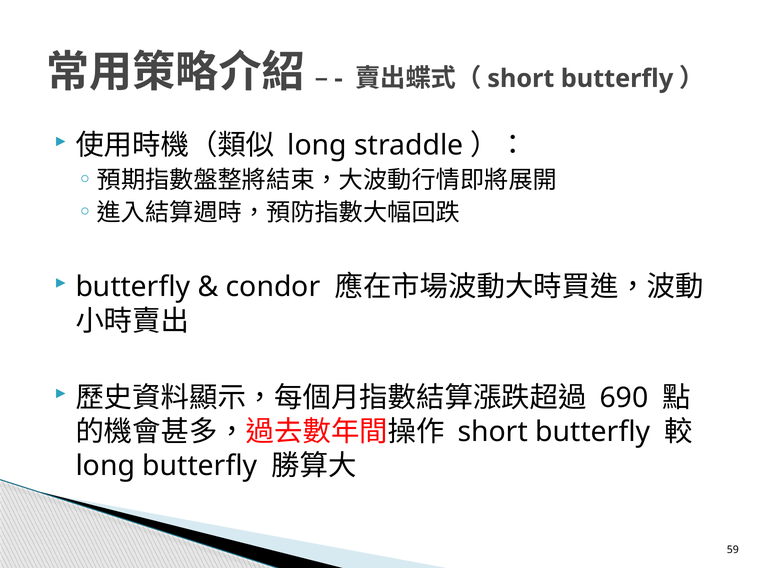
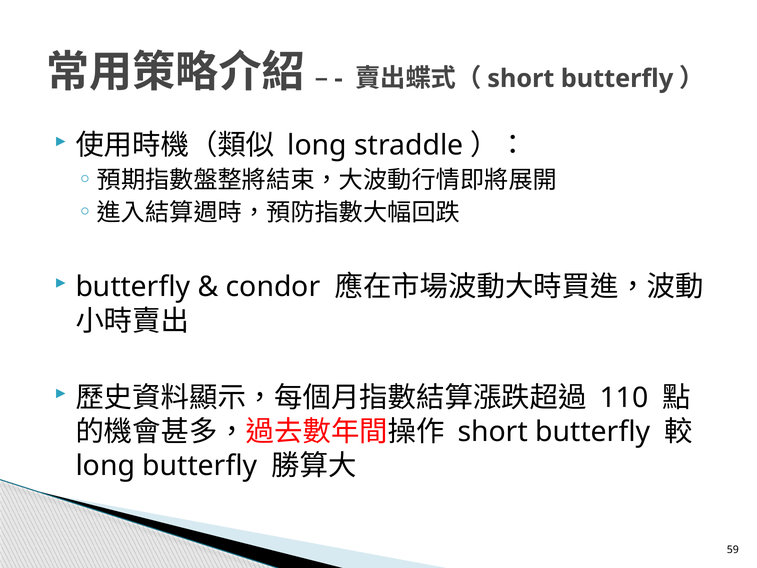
690: 690 -> 110 (624, 398)
